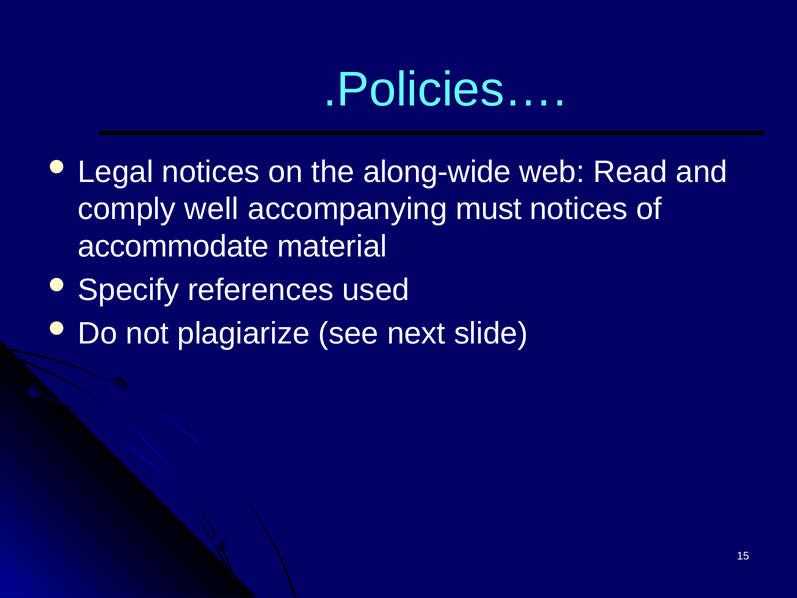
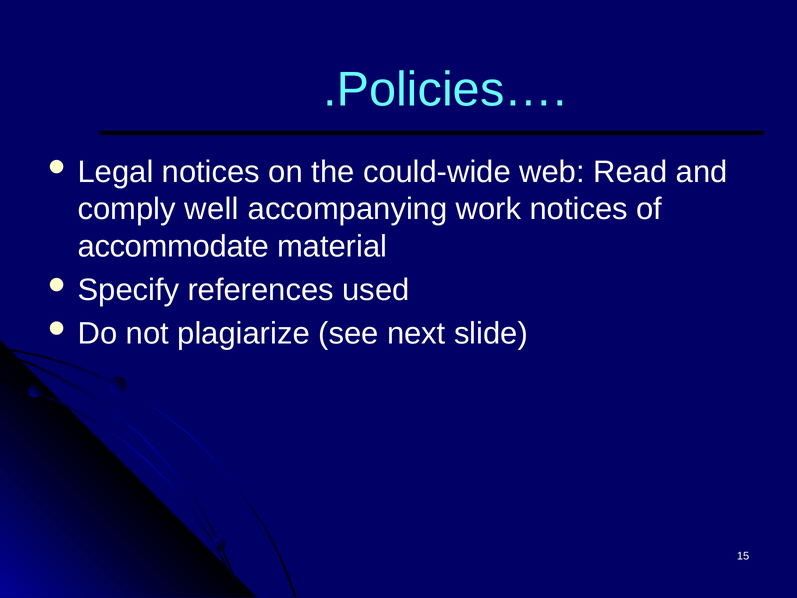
along-wide: along-wide -> could-wide (437, 172)
must: must -> work (489, 209)
